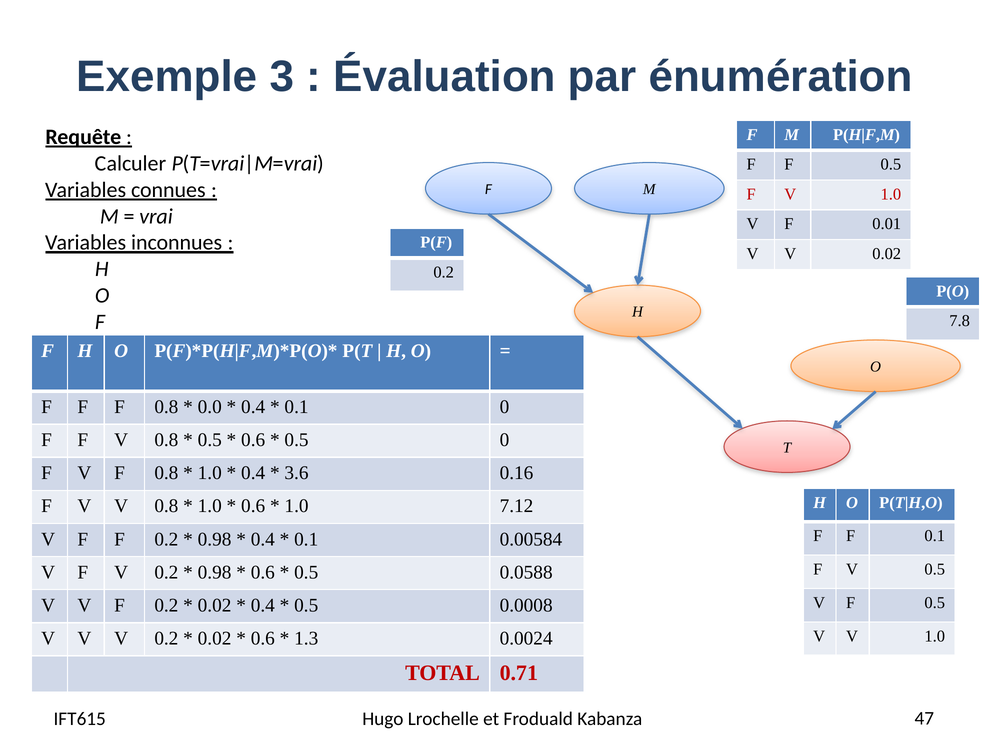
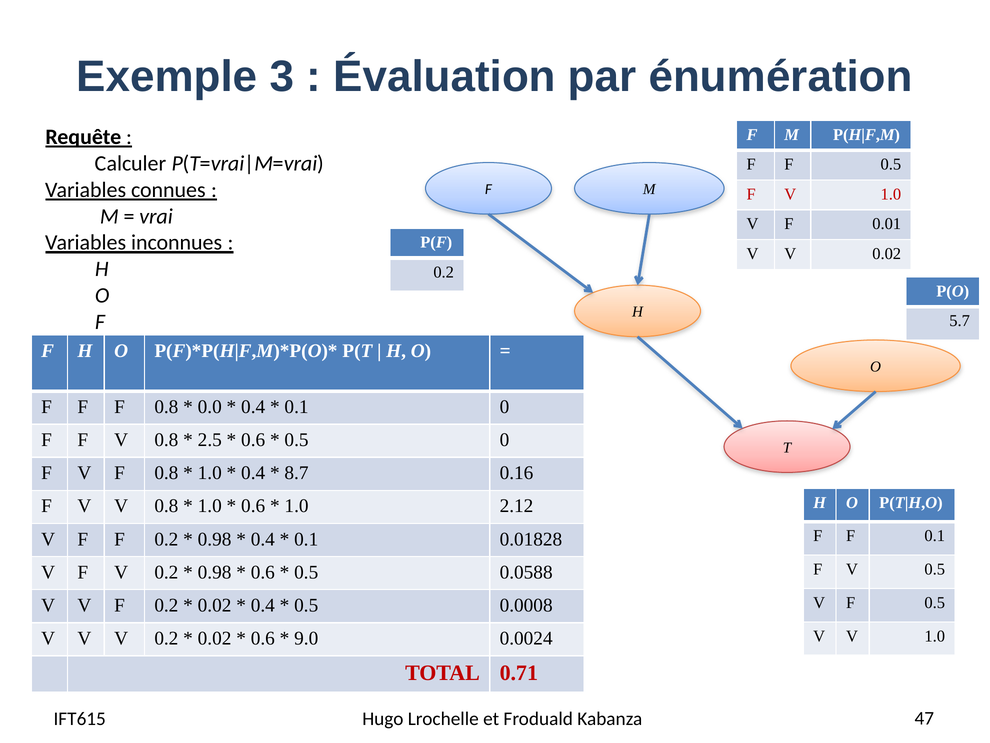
7.8: 7.8 -> 5.7 (960, 321)
0.5: 0.5 -> 2.5 (210, 440)
3.6: 3.6 -> 8.7 (297, 473)
7.12: 7.12 -> 2.12 (517, 506)
0.00584: 0.00584 -> 0.01828 (531, 539)
1.3: 1.3 -> 9.0 (306, 638)
